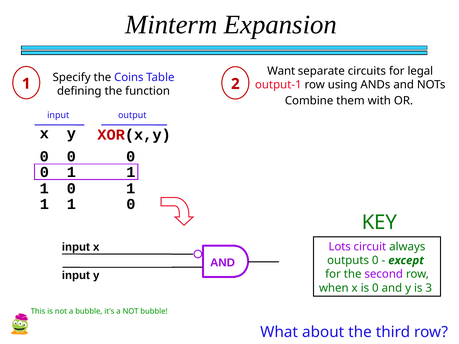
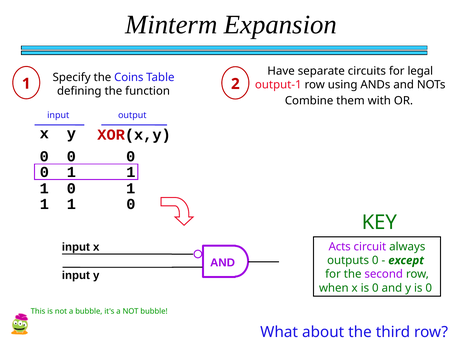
Want: Want -> Have (281, 71)
Lots: Lots -> Acts (340, 247)
y is 3: 3 -> 0 (429, 288)
